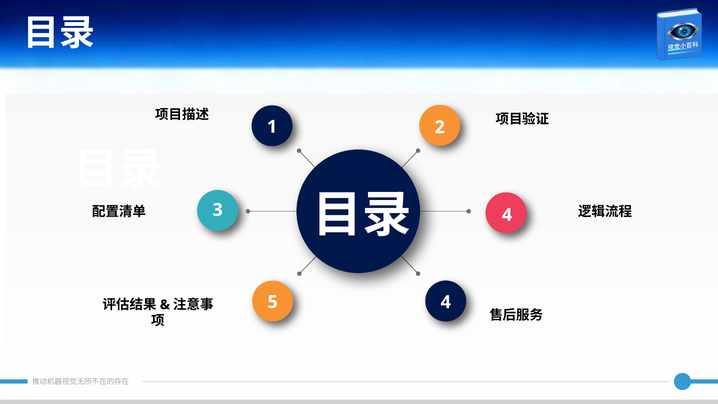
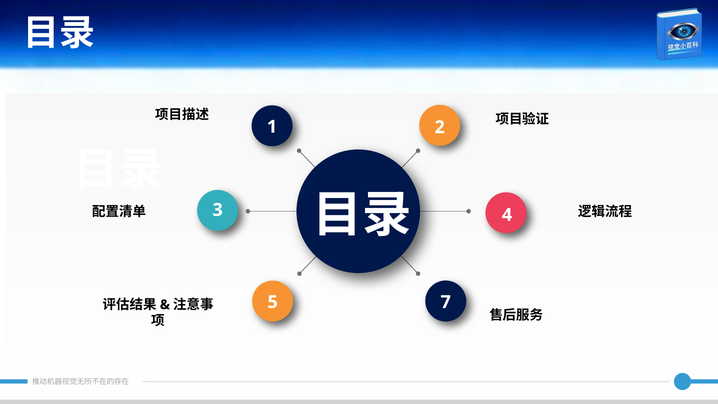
5 4: 4 -> 7 (446, 302)
